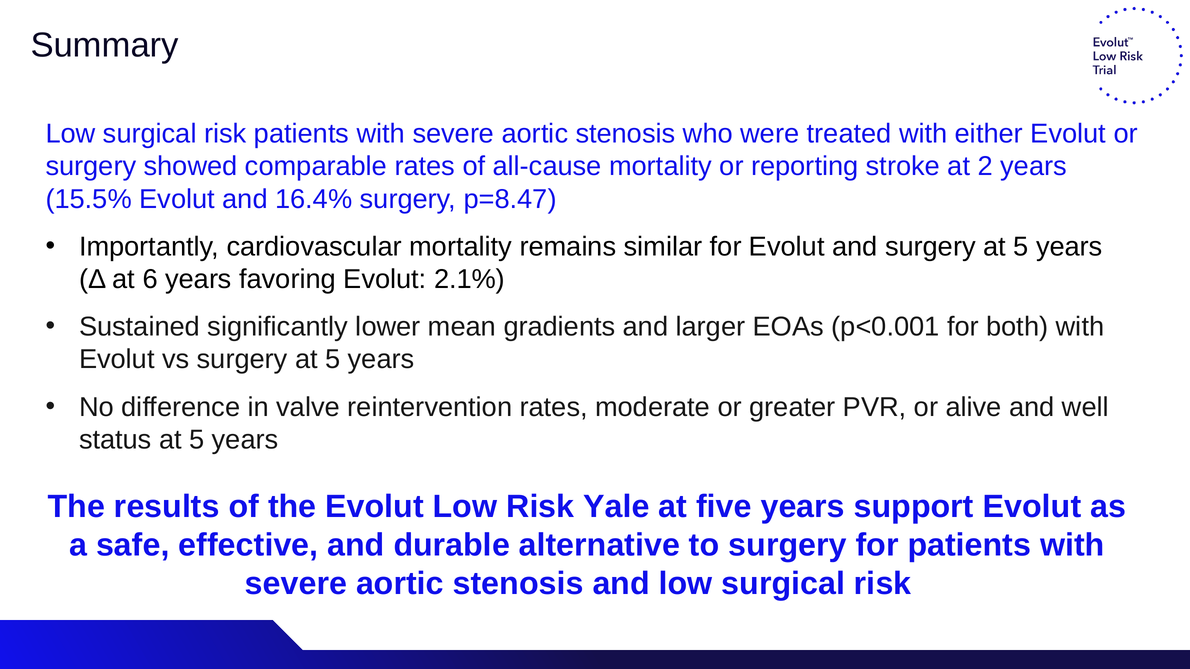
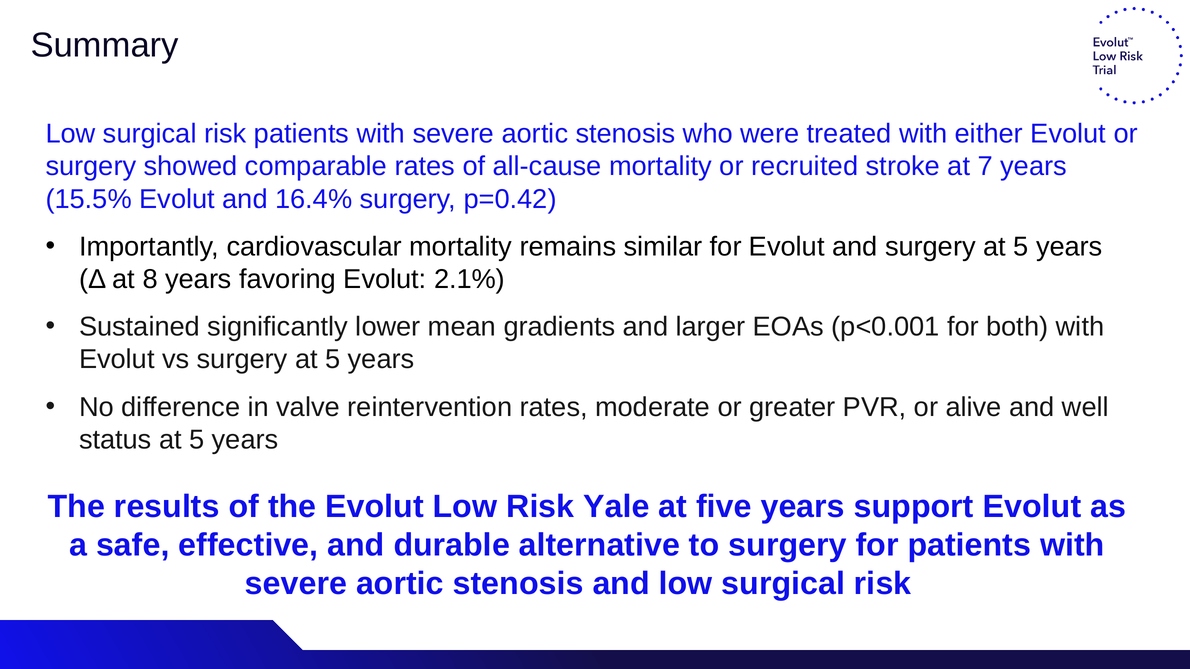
reporting: reporting -> recruited (805, 166)
2: 2 -> 7 (985, 166)
p=8.47: p=8.47 -> p=0.42 (510, 199)
6: 6 -> 8 (150, 279)
